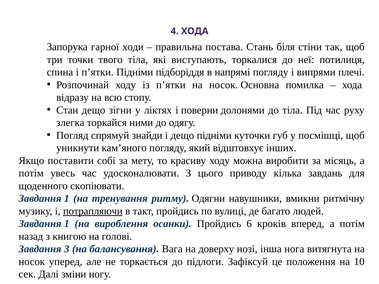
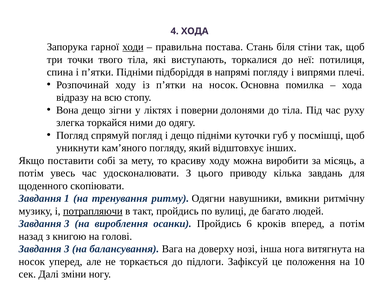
ходи underline: none -> present (133, 47)
Стан: Стан -> Вона (67, 110)
спрямуй знайди: знайди -> погляд (147, 135)
1: 1 -> 3 (67, 224)
